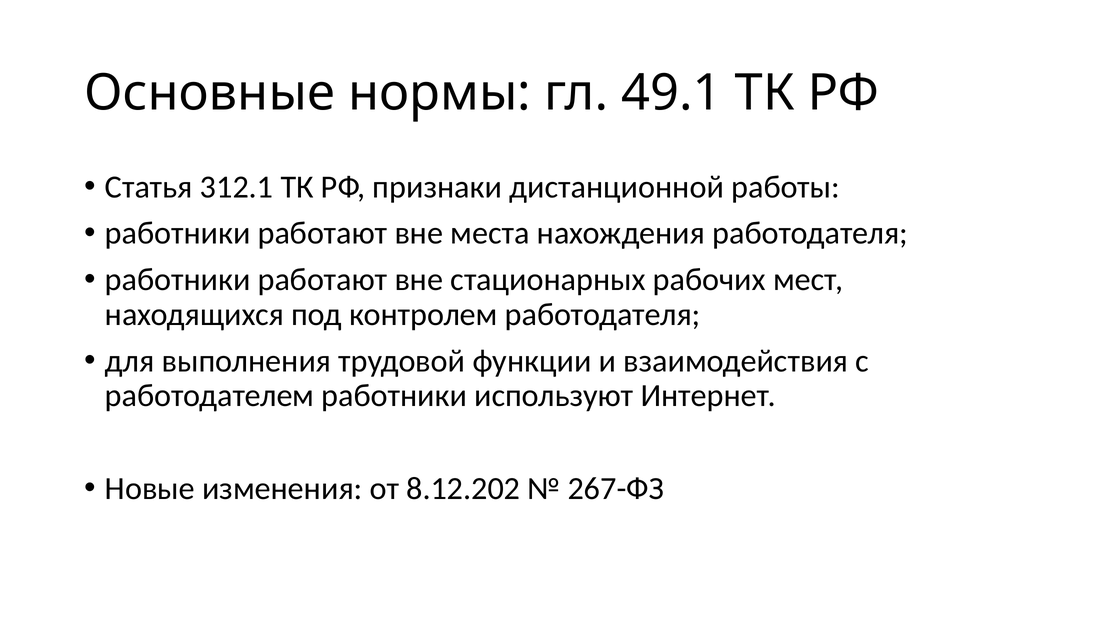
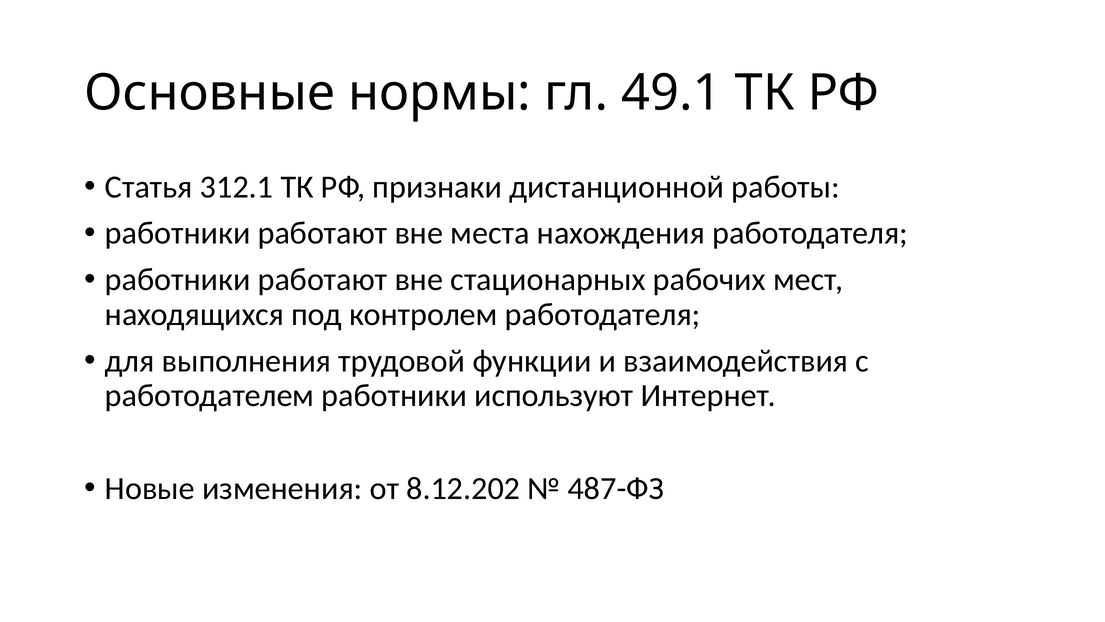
267-ФЗ: 267-ФЗ -> 487-ФЗ (616, 488)
